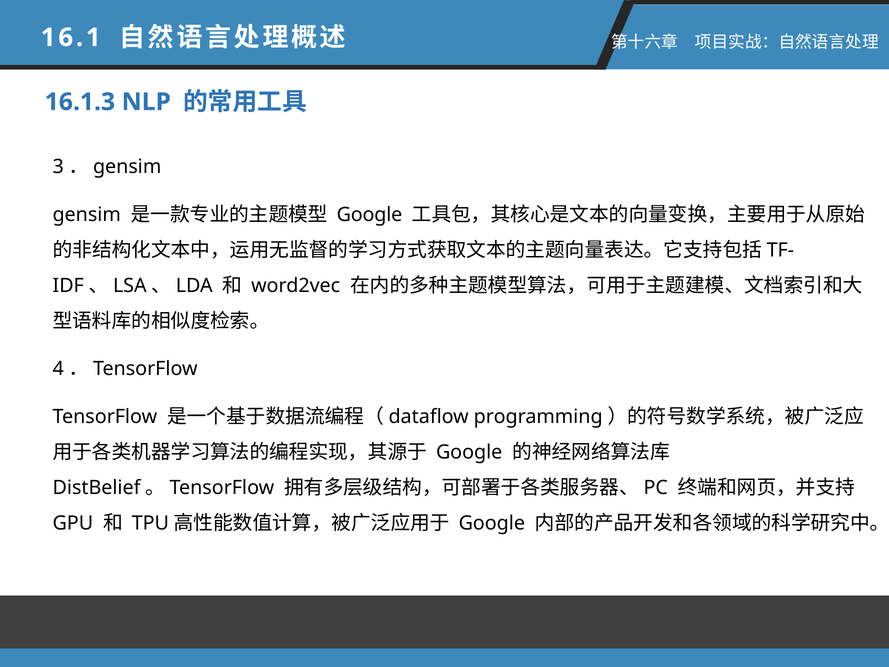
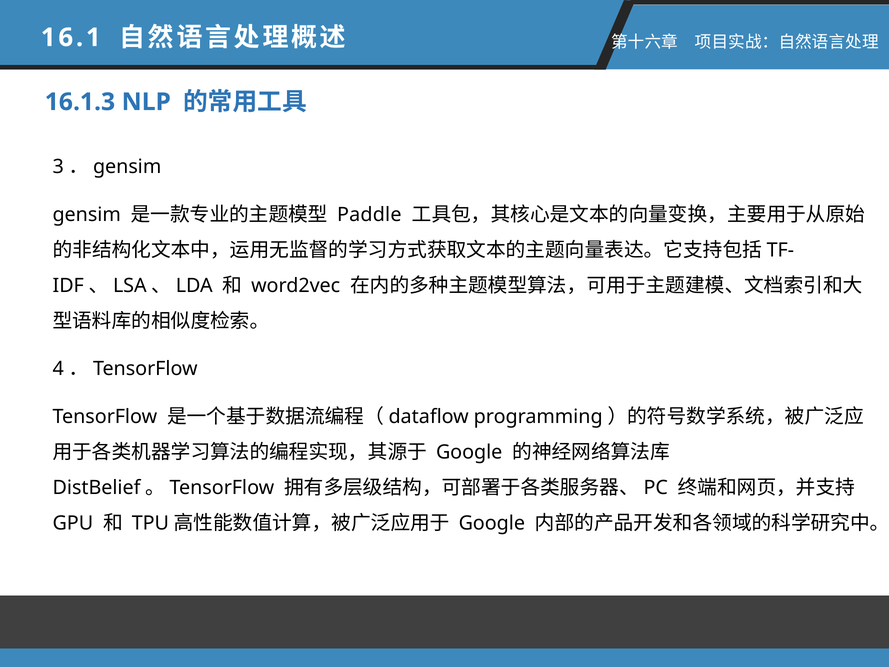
Google: Google -> Paddle (369, 214)
